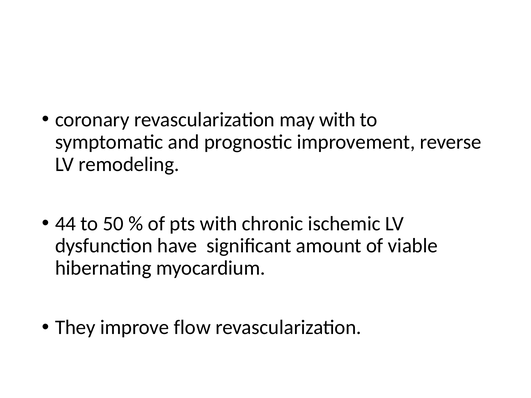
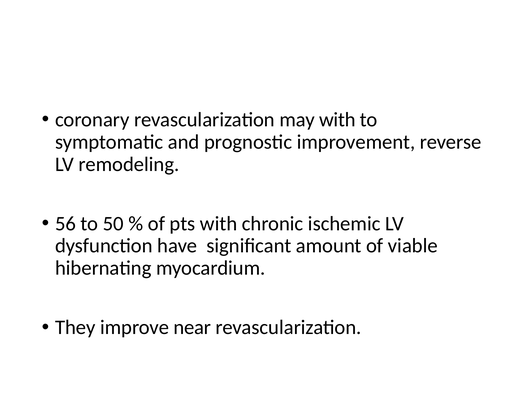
44: 44 -> 56 (66, 224)
flow: flow -> near (192, 328)
